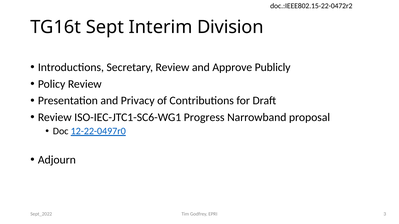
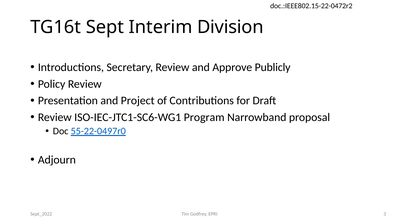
Privacy: Privacy -> Project (138, 101)
Progress: Progress -> Program (204, 118)
12-22-0497r0: 12-22-0497r0 -> 55-22-0497r0 (98, 131)
